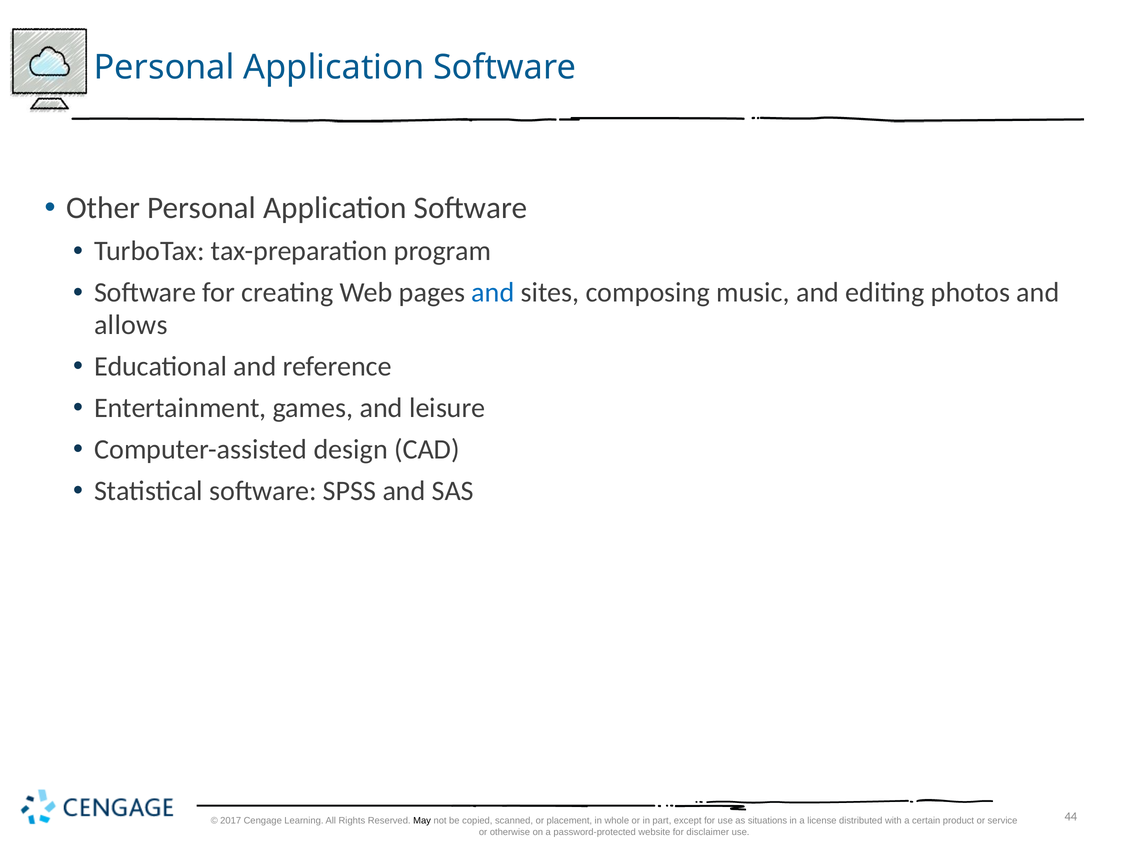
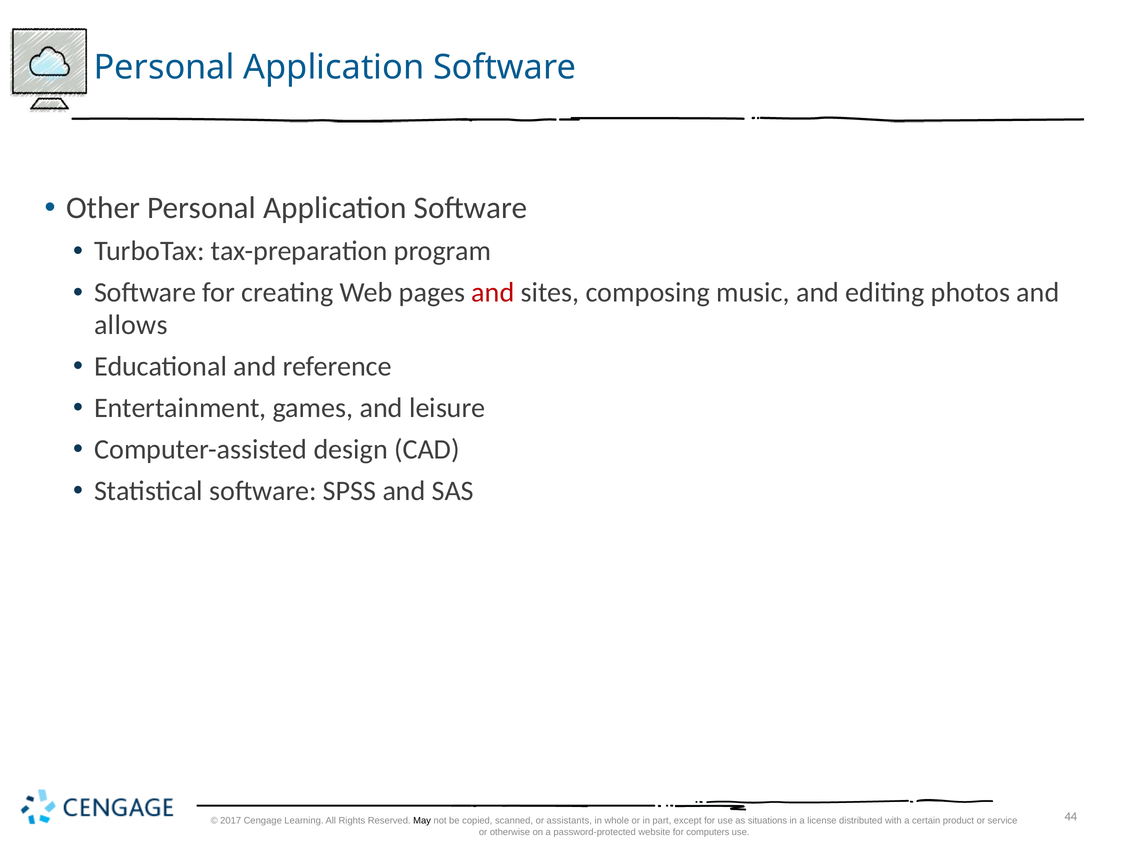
and colour: blue -> red (493, 292)
placement: placement -> assistants (569, 820)
disclaimer: disclaimer -> computers (708, 831)
